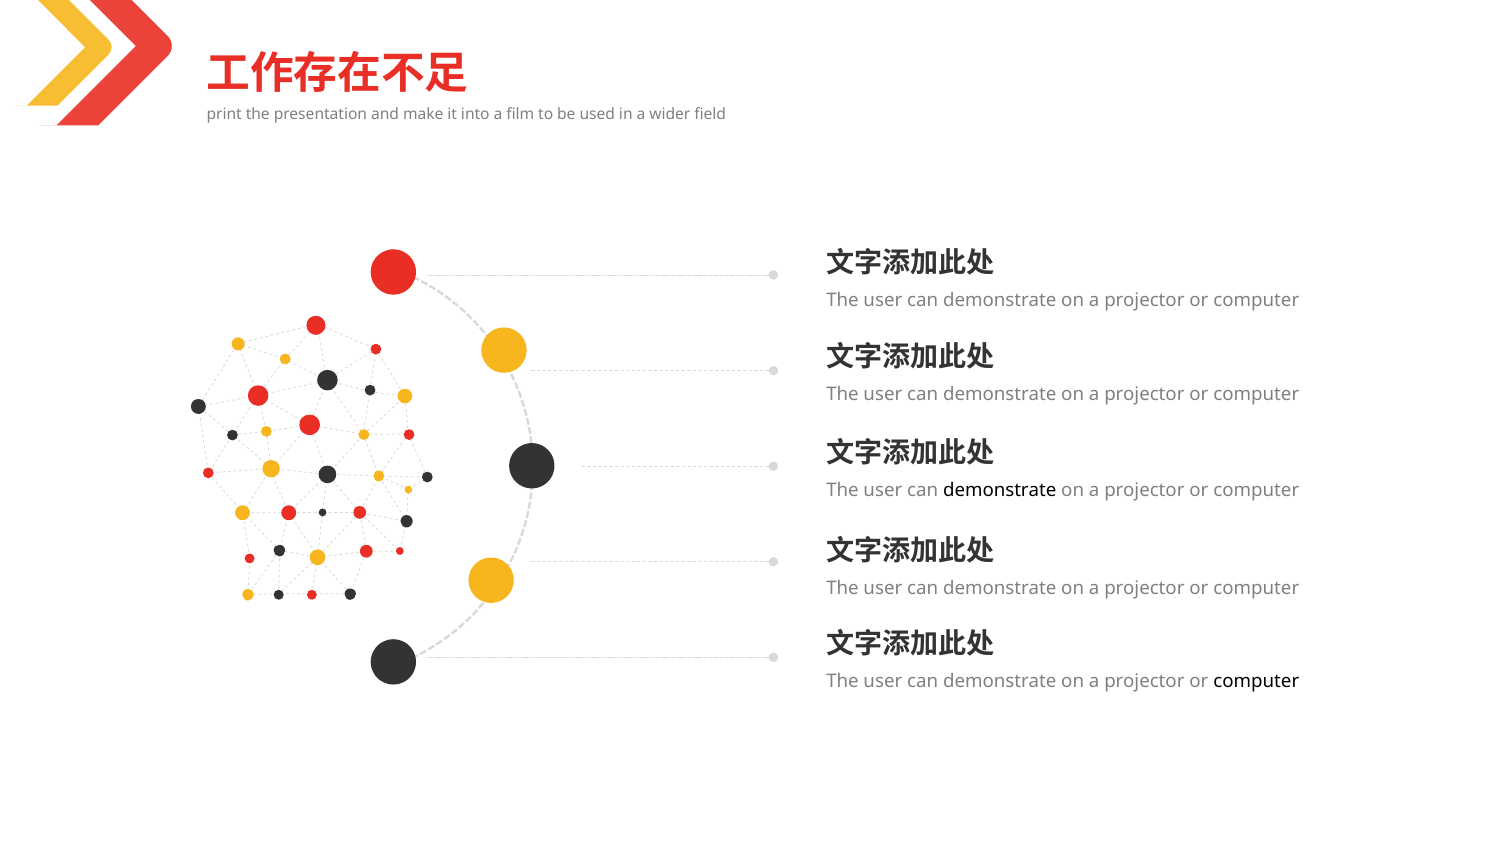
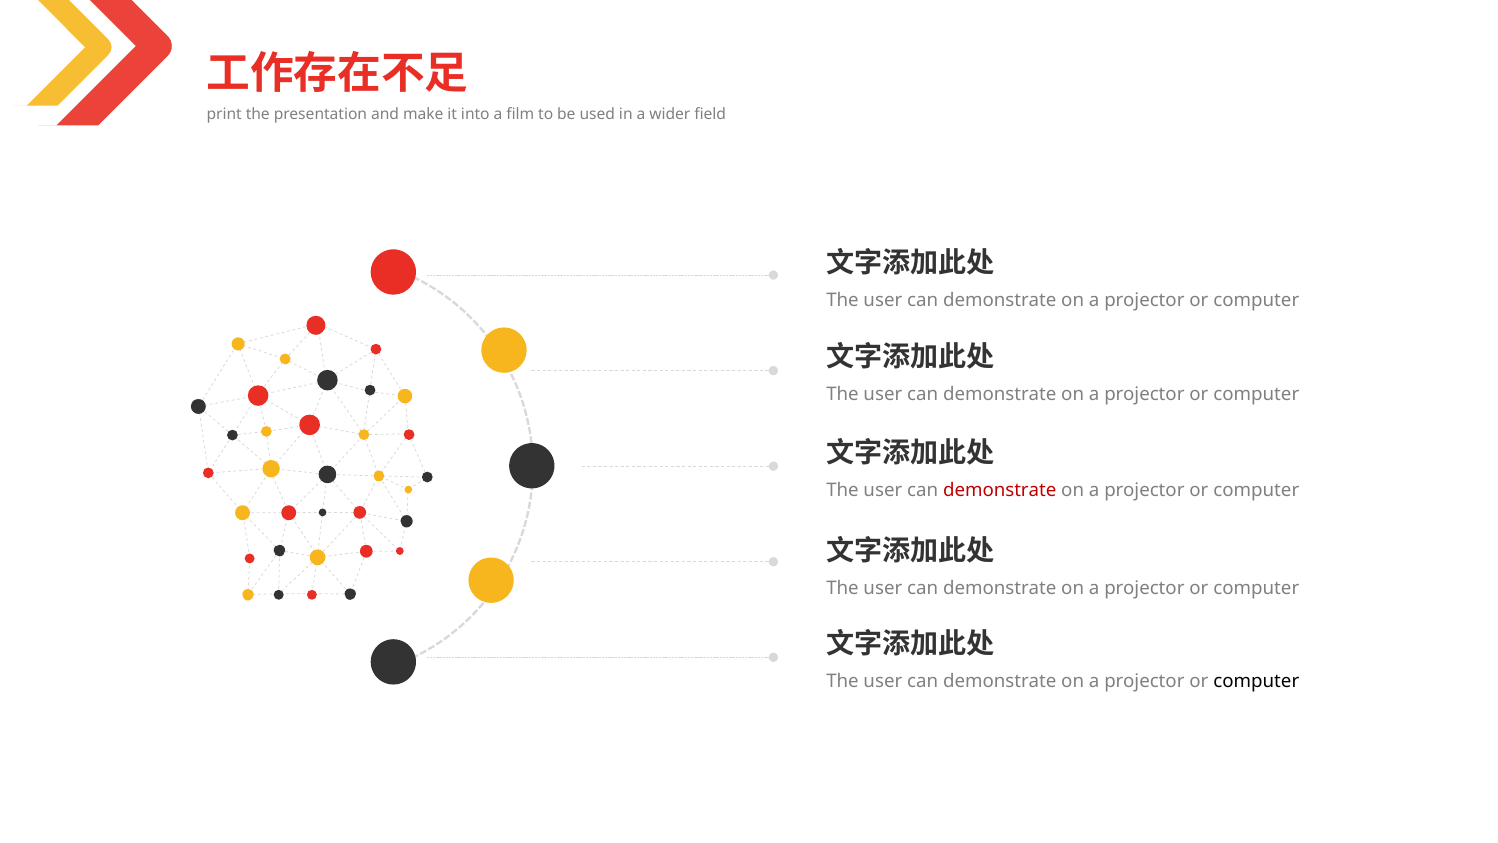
demonstrate colour: black -> red (1000, 490)
